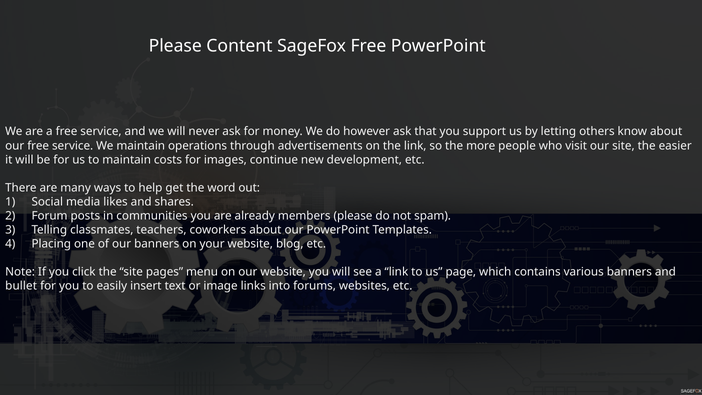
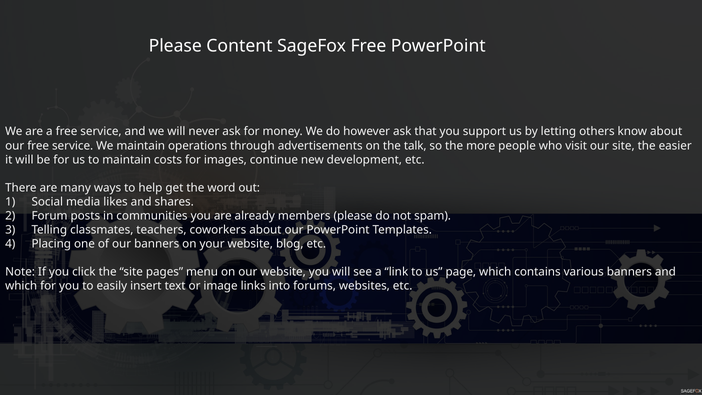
the link: link -> talk (415, 146)
bullet: bullet -> which (21, 286)
